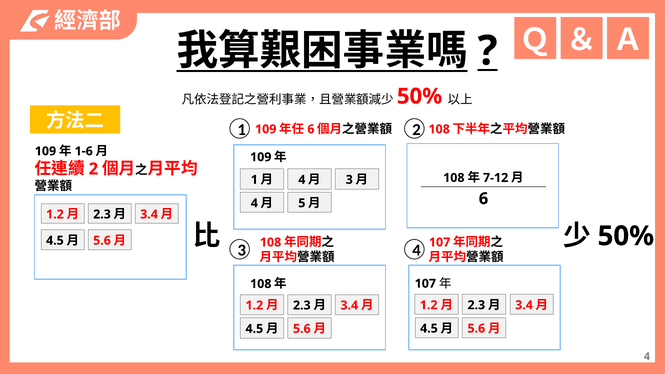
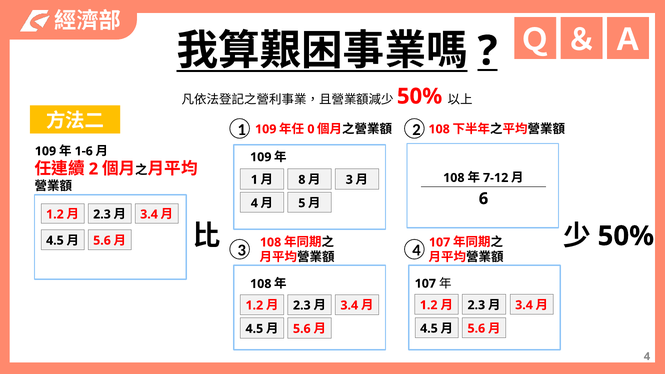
6: 6 -> 0 (311, 129)
4: 4 -> 8 (302, 180)
